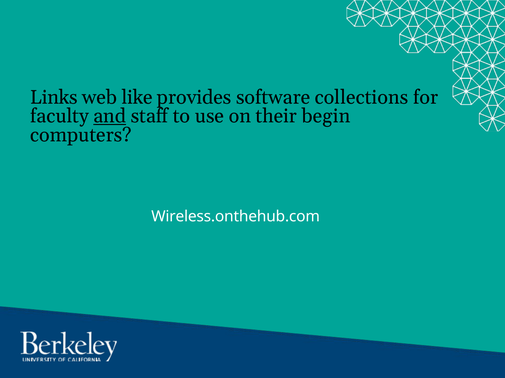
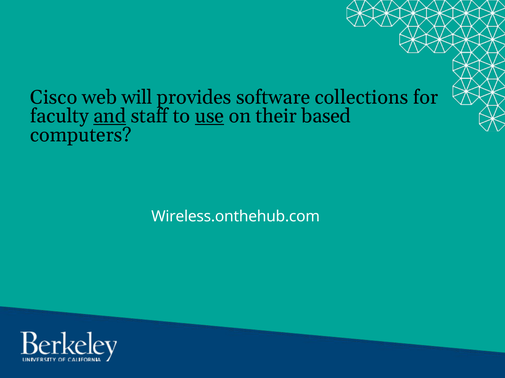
Links: Links -> Cisco (54, 98)
like: like -> will (137, 98)
use underline: none -> present (209, 116)
begin: begin -> based (326, 116)
